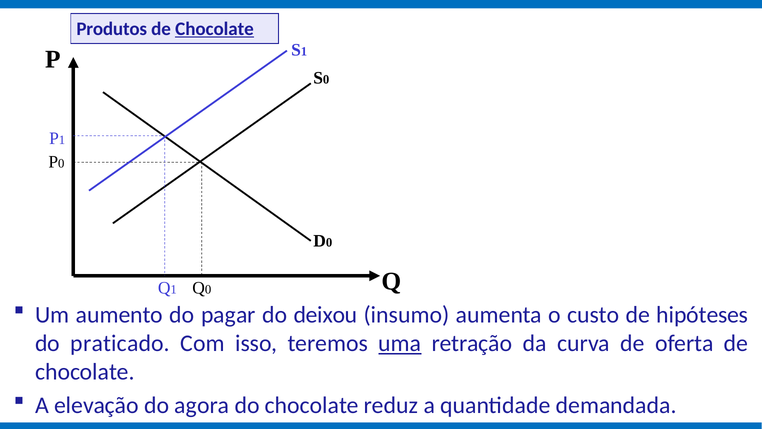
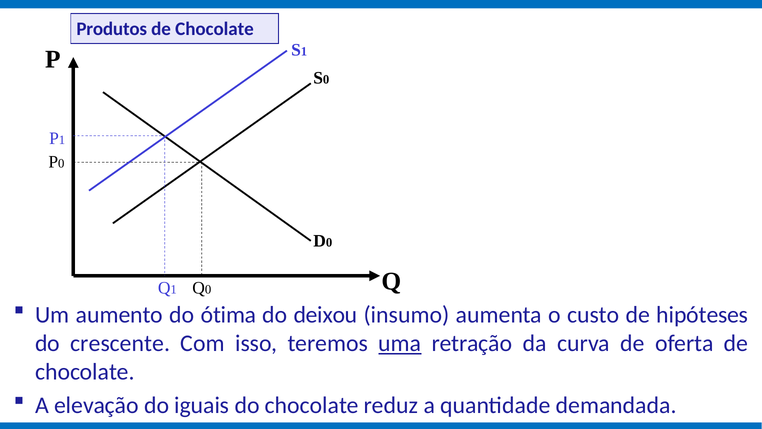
Chocolate underline: present -> none (215, 29)
pagar: pagar -> ótima (228, 315)
praticado: praticado -> crescente (120, 343)
agora: agora -> iguais (202, 405)
